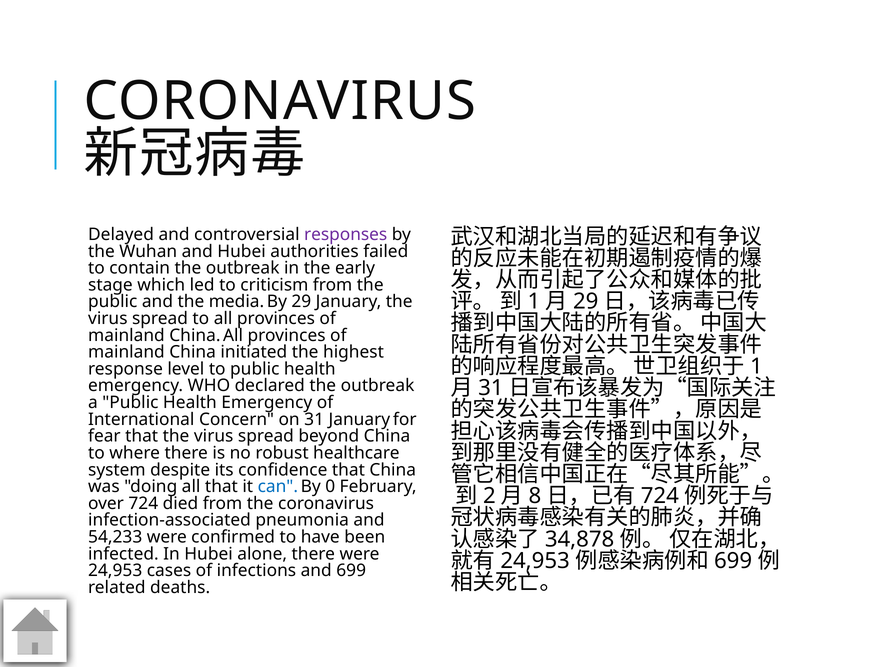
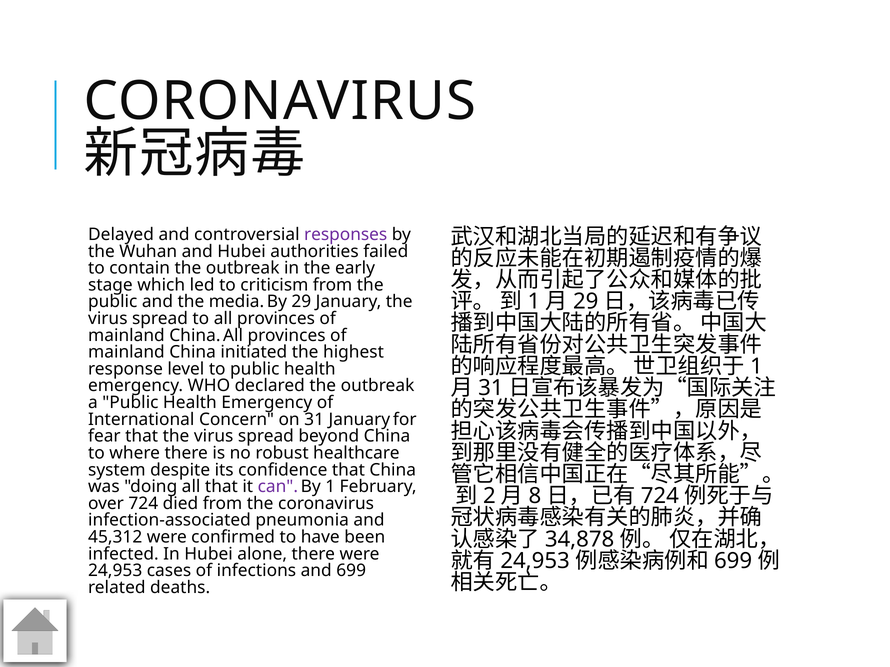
can colour: blue -> purple (278, 487)
0: 0 -> 1 (330, 487)
54,233: 54,233 -> 45,312 (115, 537)
